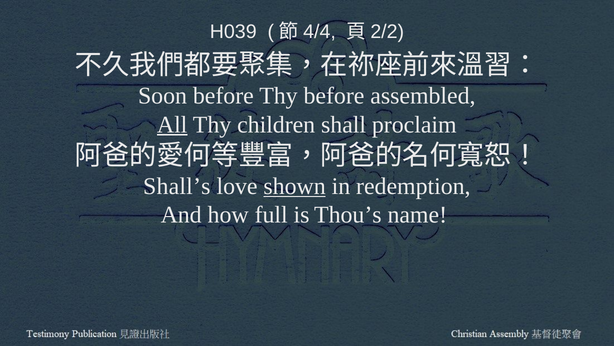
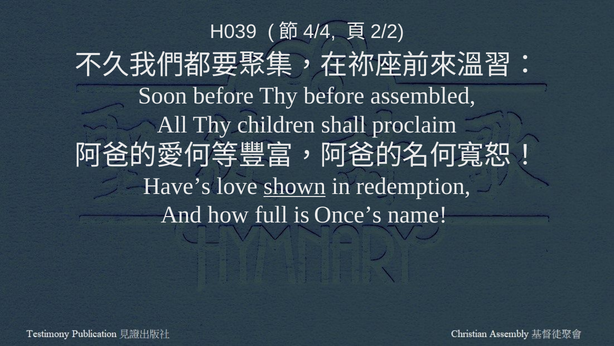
All underline: present -> none (172, 124)
Shall’s: Shall’s -> Have’s (177, 186)
Thou’s: Thou’s -> Once’s (348, 215)
